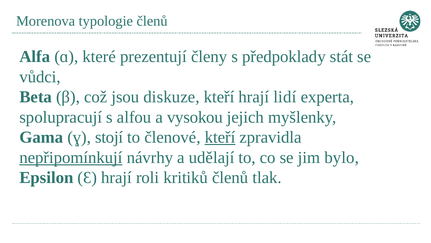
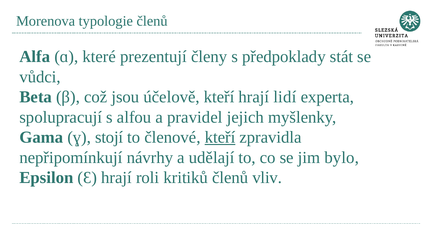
diskuze: diskuze -> účelově (172, 97)
vysokou: vysokou -> pravidel (195, 117)
nepřipomínkují underline: present -> none (71, 157)
tlak: tlak -> vliv (267, 177)
